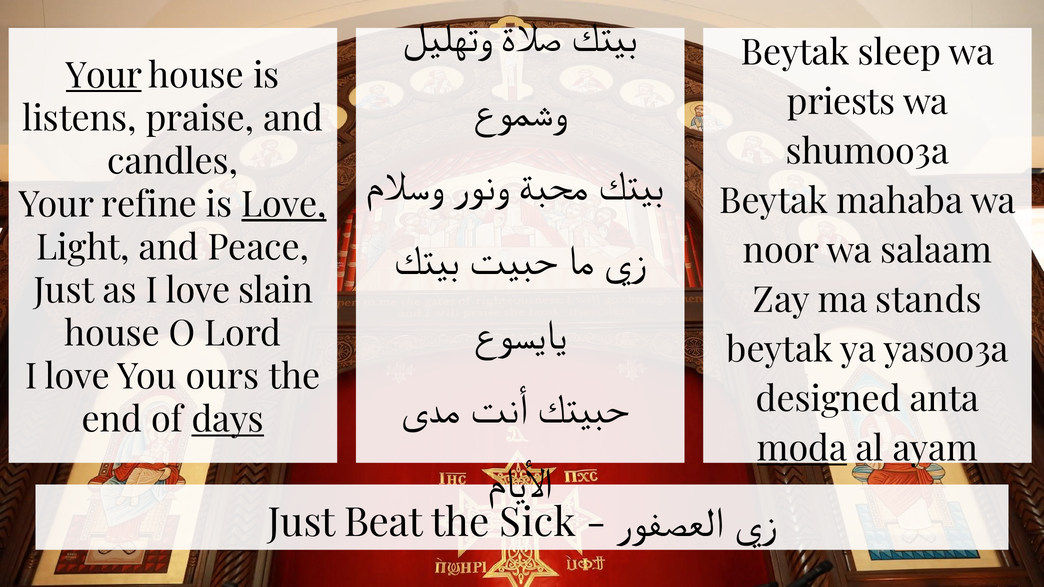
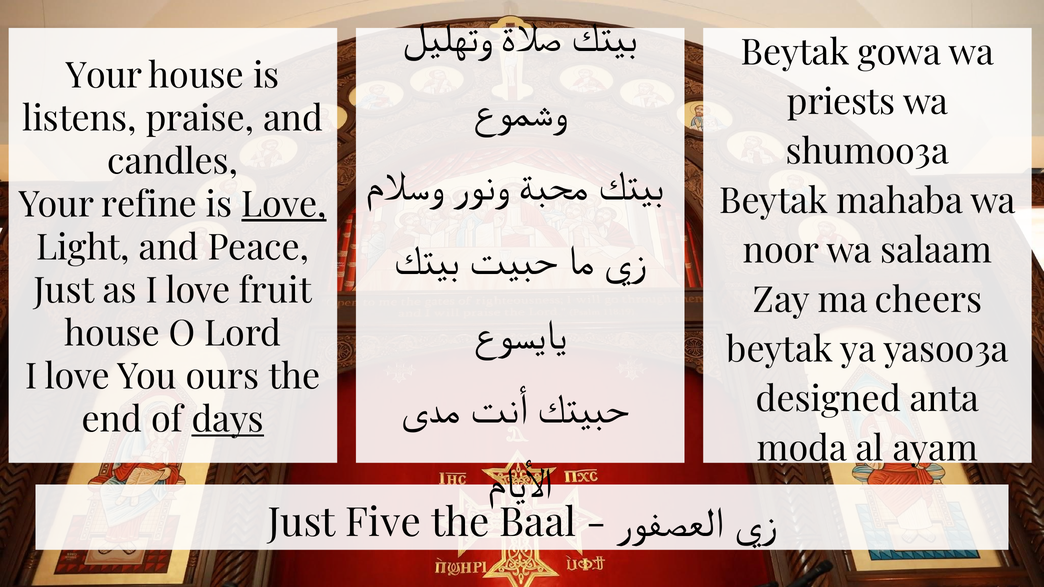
sleep: sleep -> gowa (900, 53)
Your underline: present -> none (104, 76)
slain: slain -> fruit (275, 291)
stands: stands -> cheers (929, 301)
moda underline: present -> none (802, 449)
Beat: Beat -> Five (383, 523)
Sick: Sick -> Baal (538, 523)
